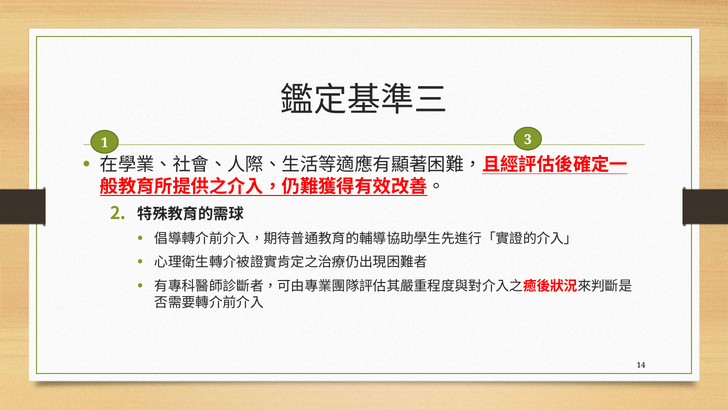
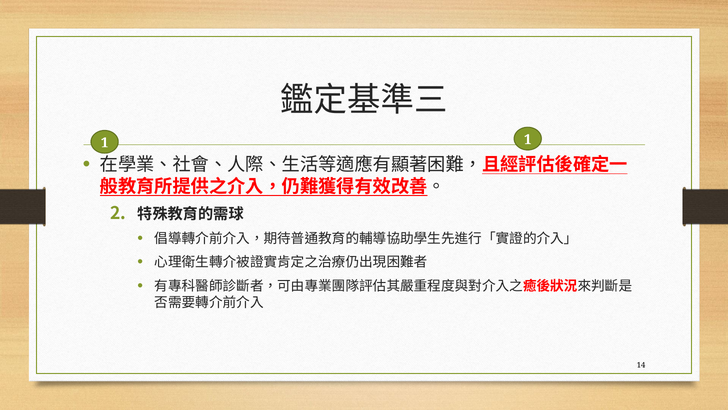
1 3: 3 -> 1 (528, 139)
